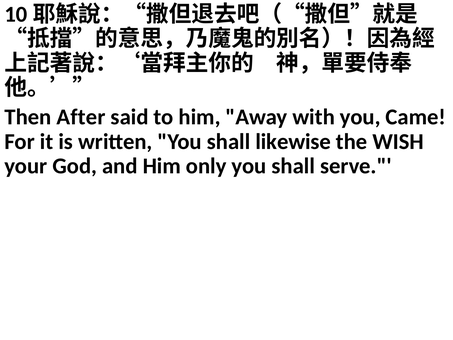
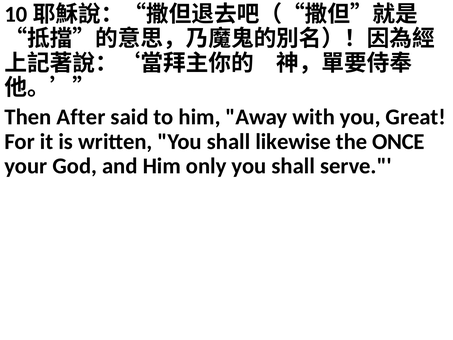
Came: Came -> Great (416, 117)
WISH: WISH -> ONCE (398, 141)
